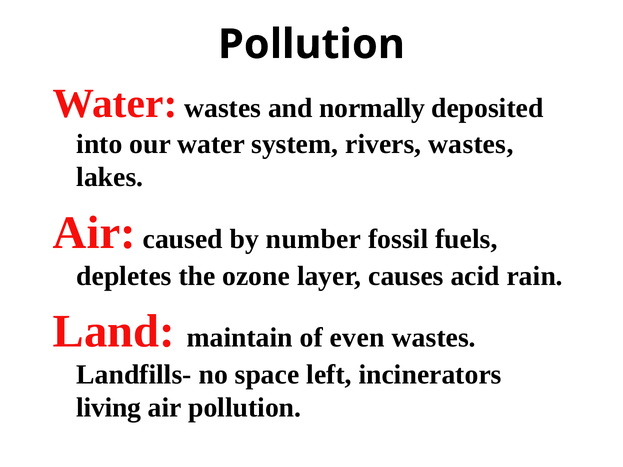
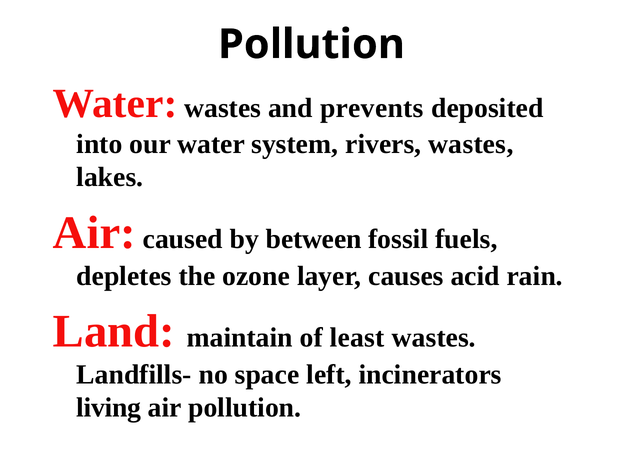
normally: normally -> prevents (372, 108)
number: number -> between (314, 239)
even: even -> least (357, 338)
